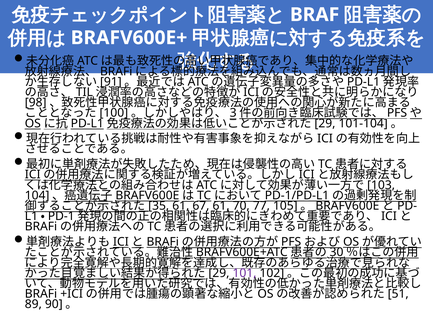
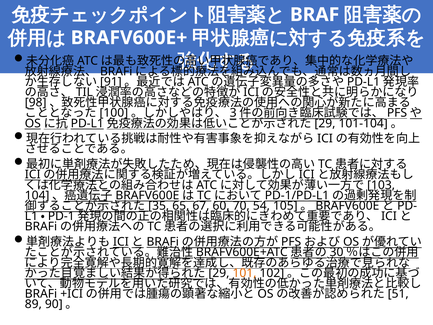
61: 61 -> 65 (181, 206)
67 61: 61 -> 60 (221, 206)
77: 77 -> 54 (261, 206)
101 colour: purple -> orange (245, 273)
